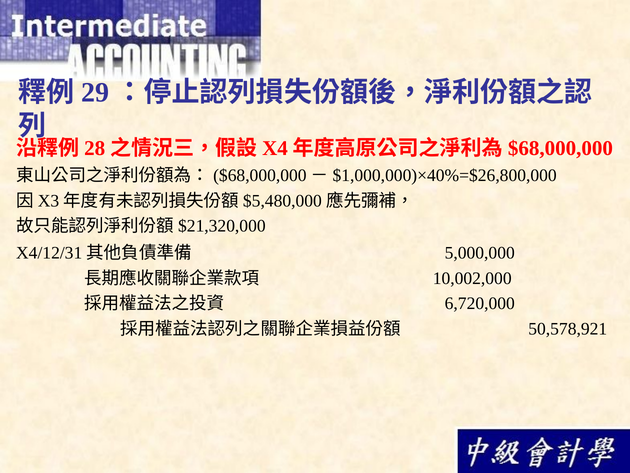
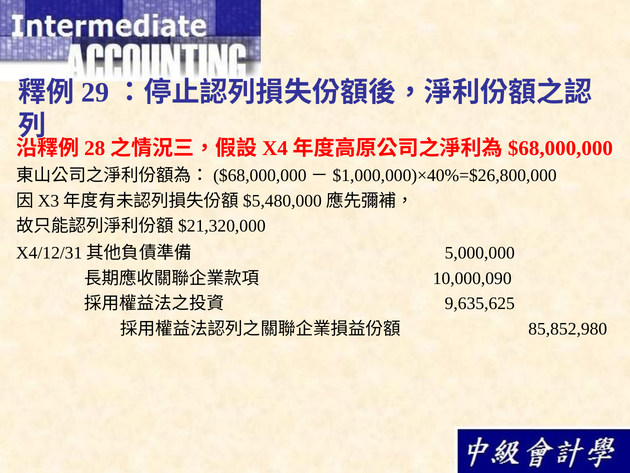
10,002,000: 10,002,000 -> 10,000,090 (472, 278)
6,720,000: 6,720,000 -> 9,635,625 (480, 303)
50,578,921: 50,578,921 -> 85,852,980 (568, 328)
